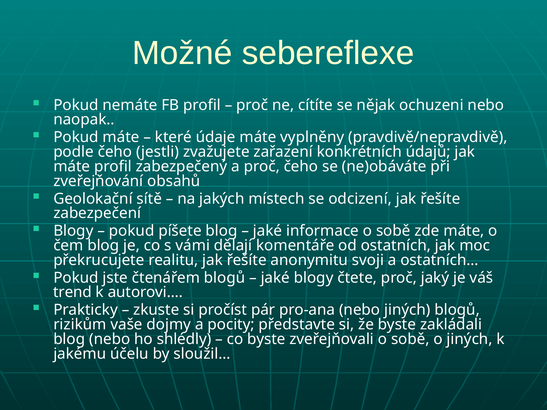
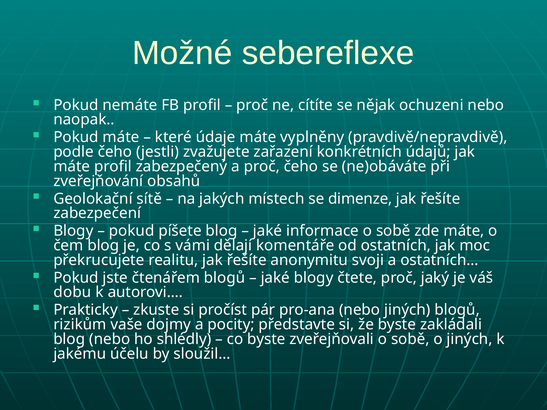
odcizení: odcizení -> dimenze (360, 199)
trend: trend -> dobu (72, 292)
